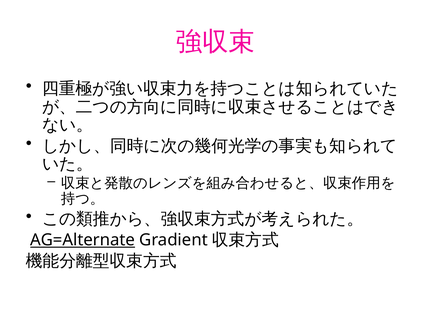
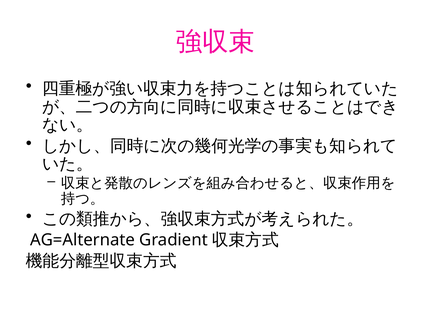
AG=Alternate underline: present -> none (83, 240)
